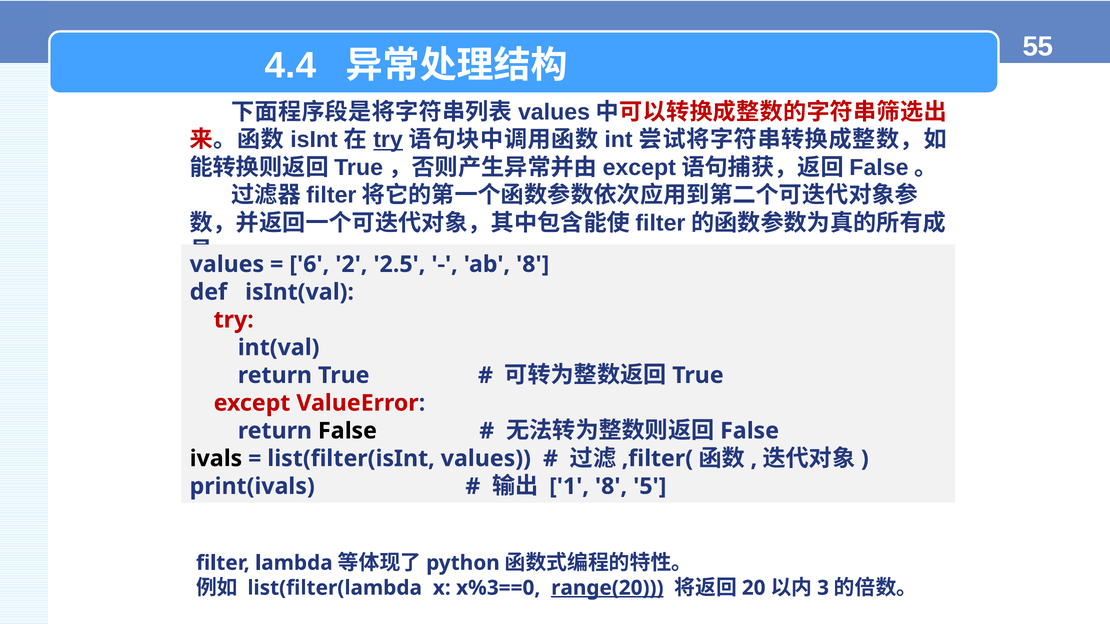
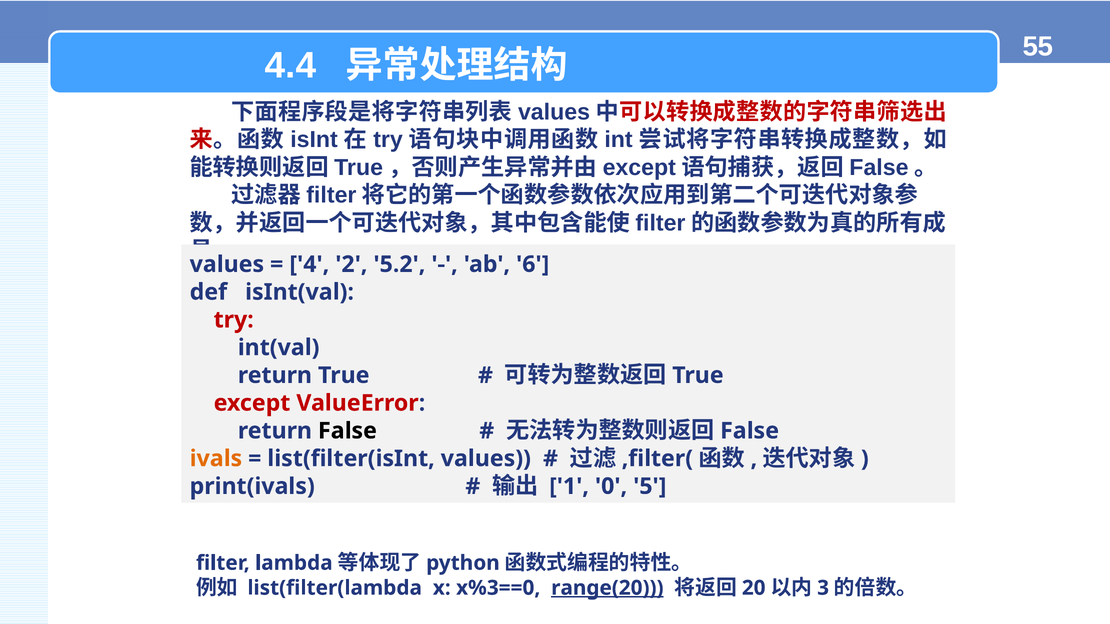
try underline: present -> none (388, 140)
6: 6 -> 4 (309, 264)
2.5: 2.5 -> 5.2 (399, 264)
ab 8: 8 -> 6 (533, 264)
ivals colour: black -> orange (216, 459)
1 8: 8 -> 0 (611, 487)
